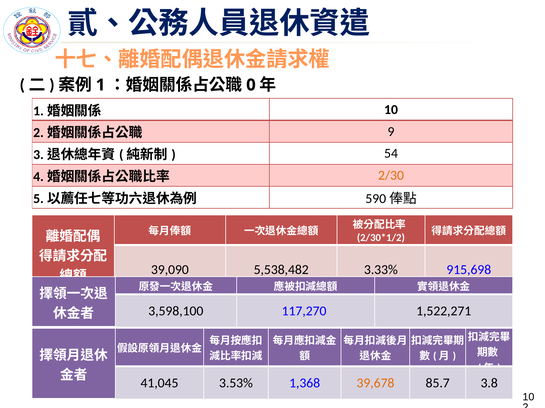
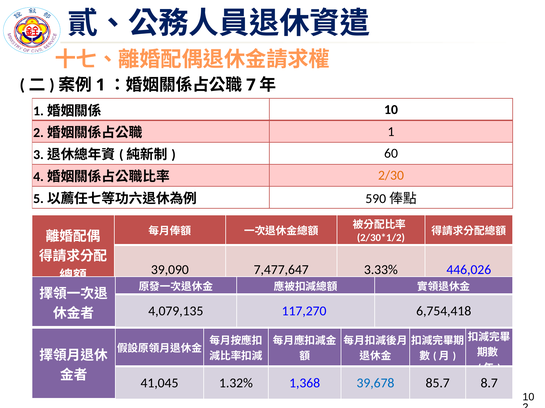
0: 0 -> 7 (251, 85)
9: 9 -> 1 (391, 132)
54: 54 -> 60 (391, 154)
5,538,482: 5,538,482 -> 7,477,647 (281, 270)
915,698: 915,698 -> 446,026 (469, 270)
3,598,100: 3,598,100 -> 4,079,135 (176, 312)
1,522,271: 1,522,271 -> 6,754,418 (444, 312)
3.53%: 3.53% -> 1.32% (236, 384)
39,678 colour: orange -> blue (375, 384)
3.8: 3.8 -> 8.7 (489, 384)
